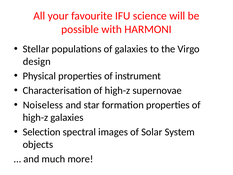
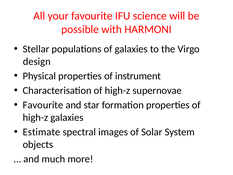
Noiseless: Noiseless -> Favourite (43, 105)
Selection: Selection -> Estimate (41, 132)
